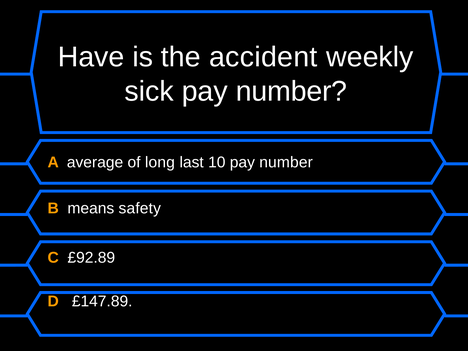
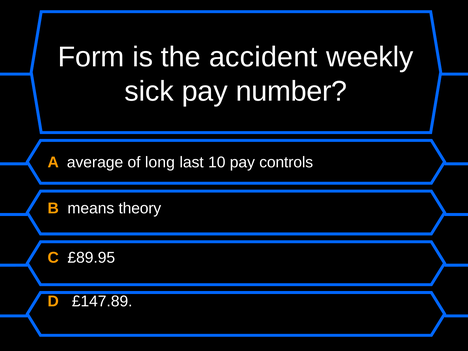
Have: Have -> Form (91, 57)
10 pay number: number -> controls (286, 162)
safety: safety -> theory (140, 208)
£92.89: £92.89 -> £89.95 (91, 258)
